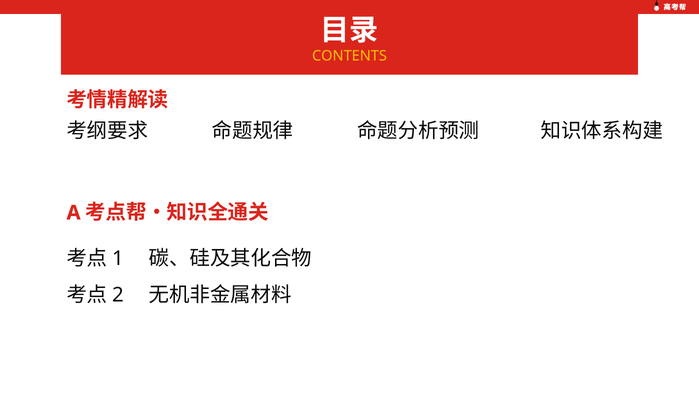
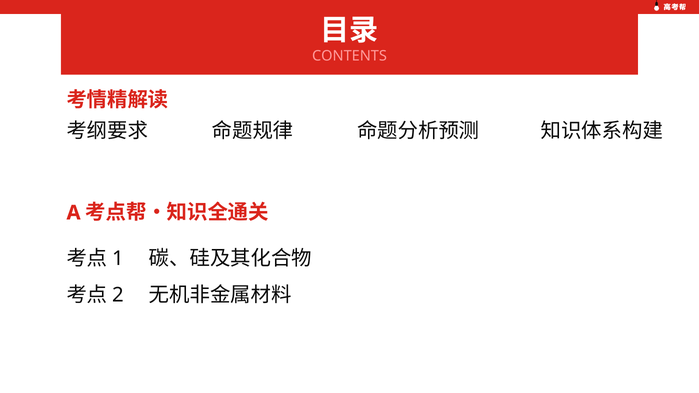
CONTENTS colour: yellow -> pink (349, 56)
